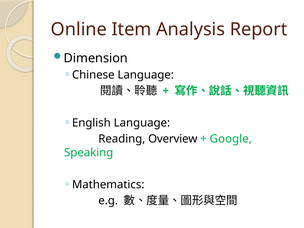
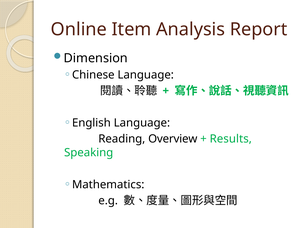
Google: Google -> Results (231, 139)
